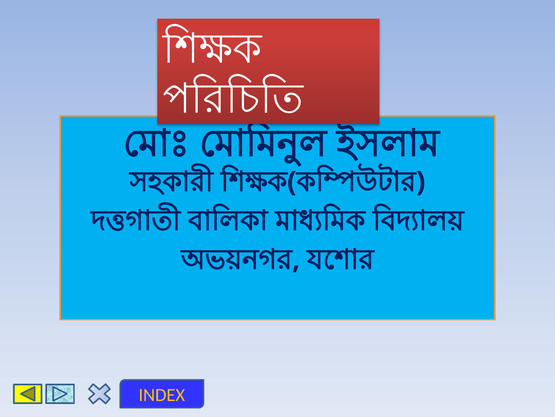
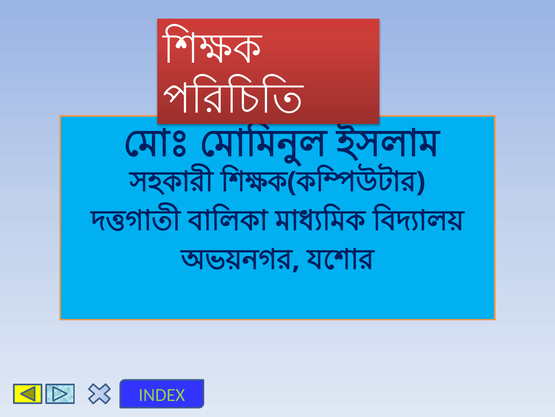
INDEX colour: yellow -> light green (162, 394)
